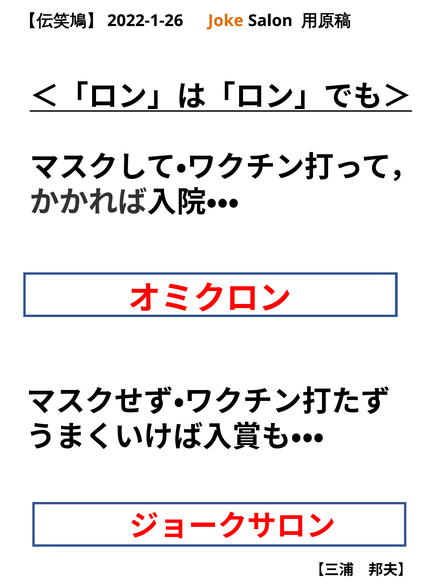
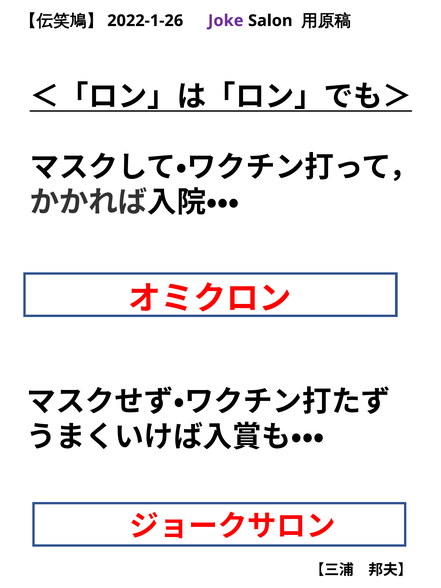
Joke colour: orange -> purple (226, 21)
